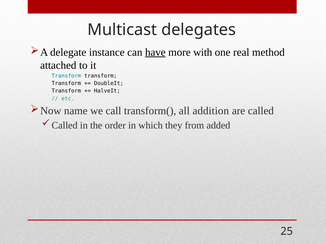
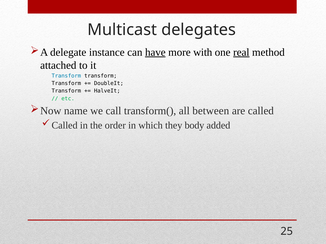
real underline: none -> present (241, 52)
addition: addition -> between (211, 111)
from: from -> body (194, 125)
